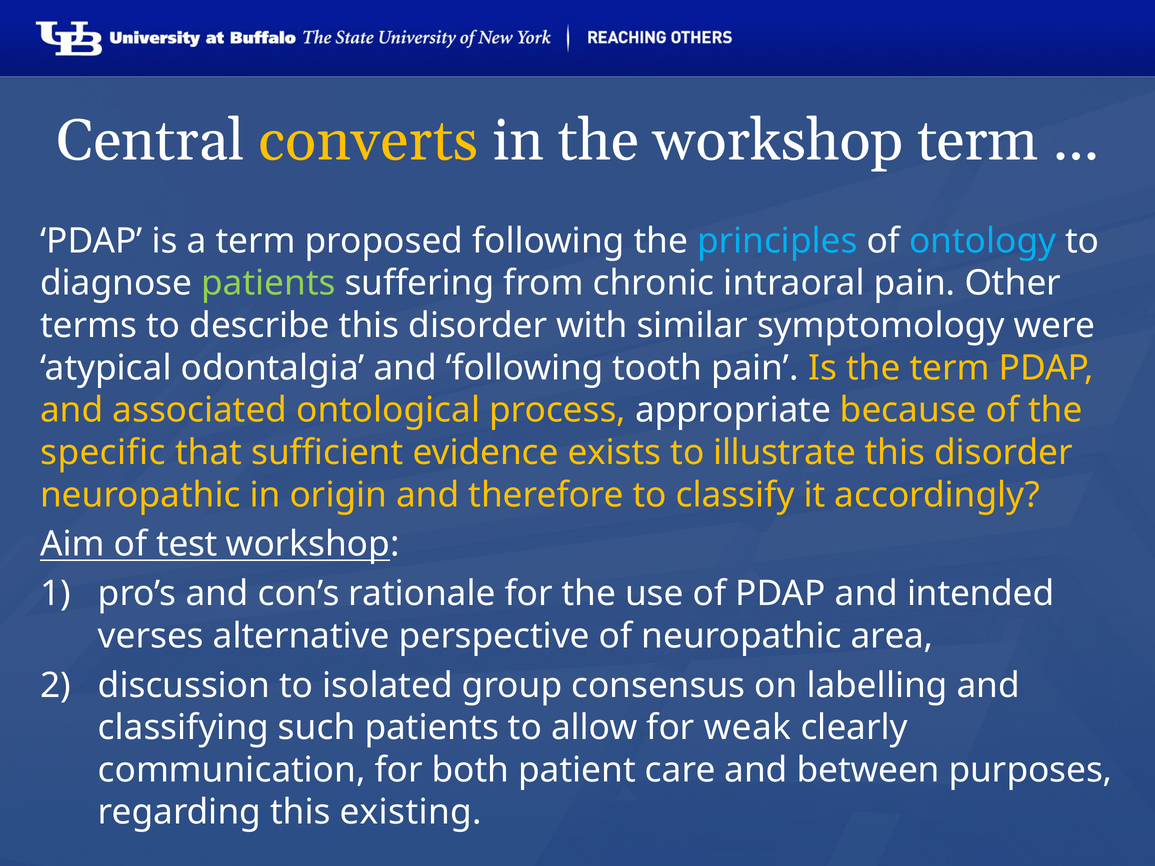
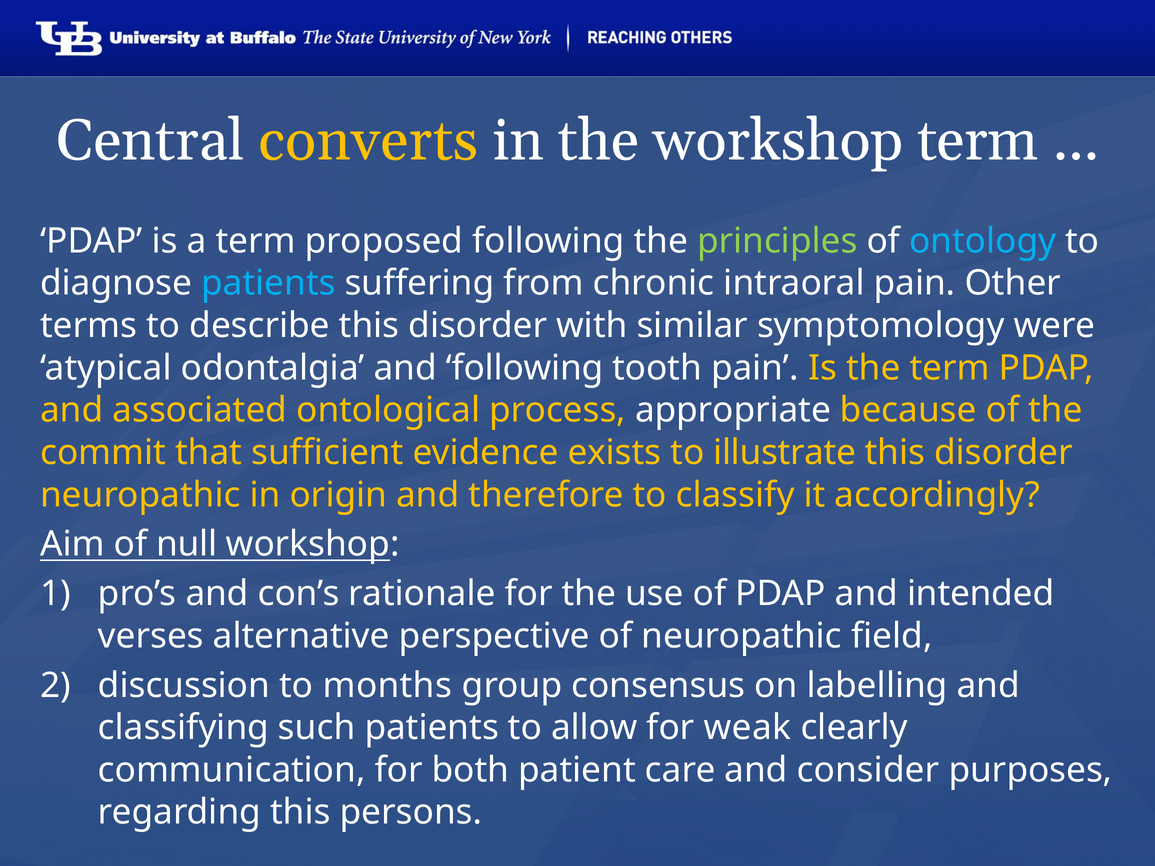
principles colour: light blue -> light green (777, 241)
patients colour: light green -> light blue (268, 283)
specific: specific -> commit (103, 453)
test: test -> null (187, 544)
area: area -> field (892, 636)
isolated: isolated -> months (387, 686)
between: between -> consider (868, 770)
existing: existing -> persons (411, 813)
